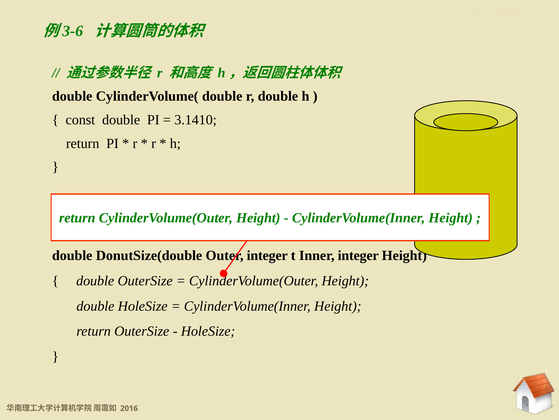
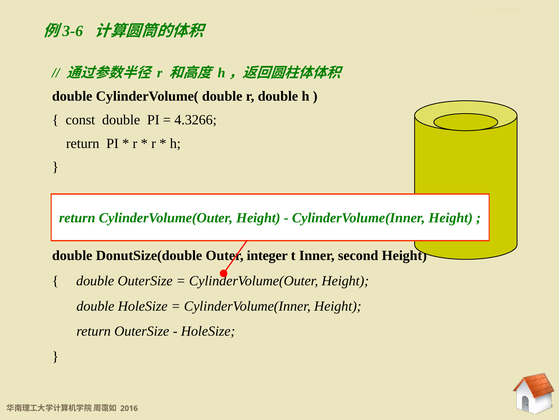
3.1410: 3.1410 -> 4.3266 (196, 120)
Inner integer: integer -> second (358, 255)
